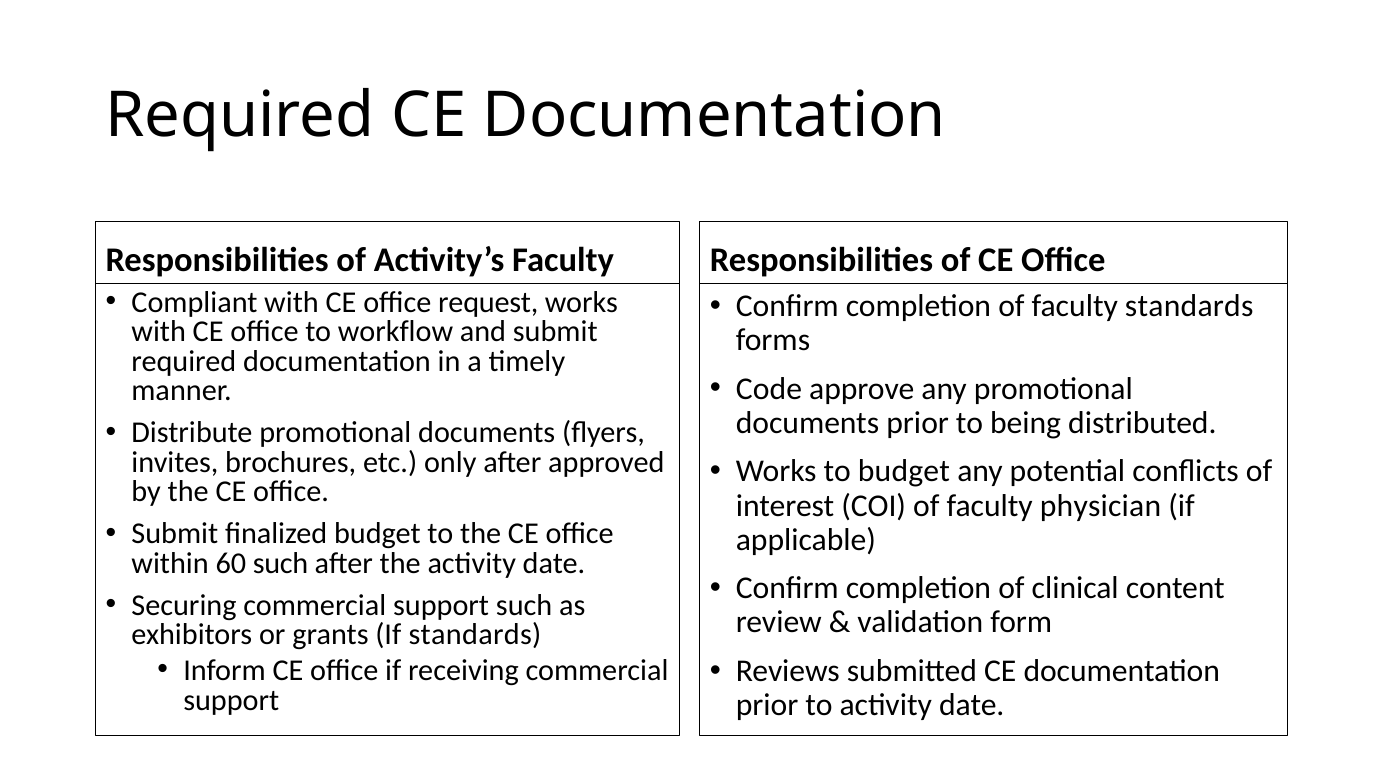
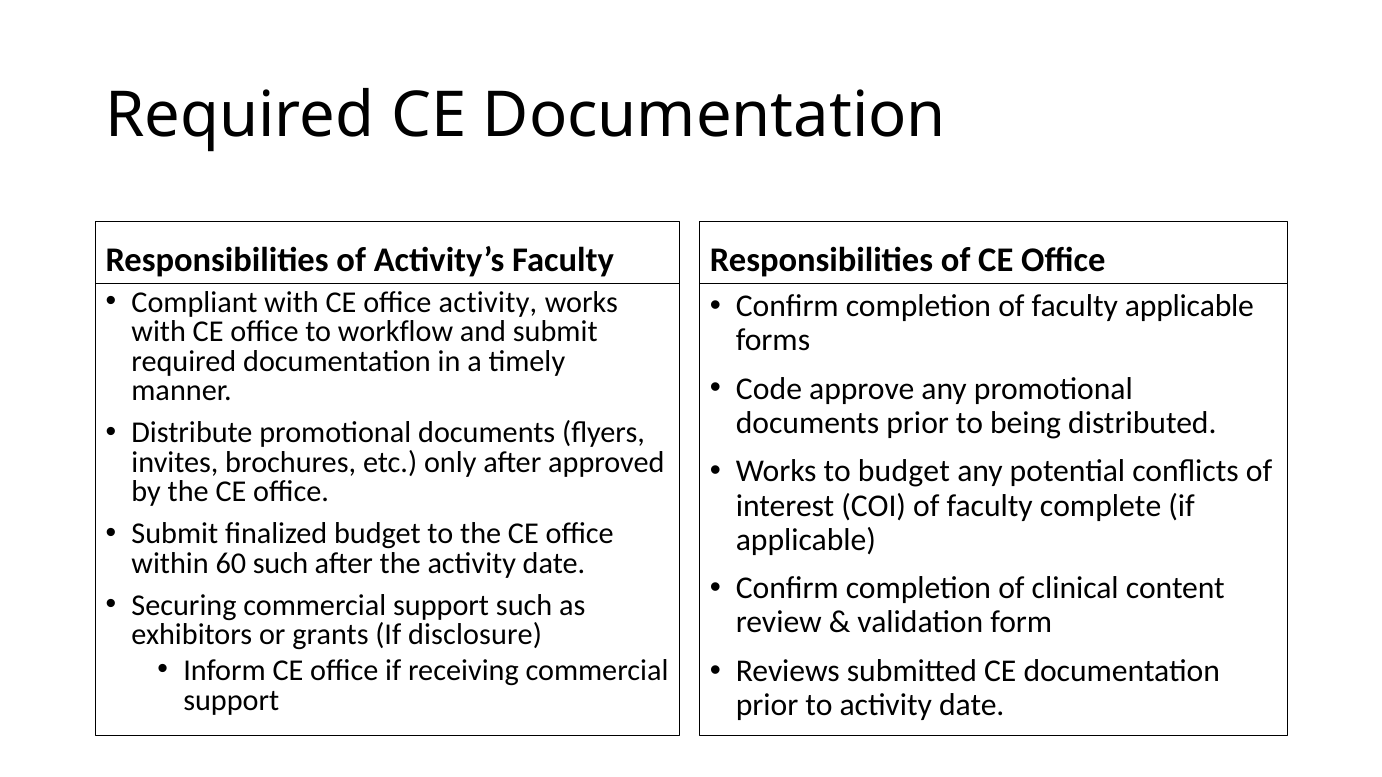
office request: request -> activity (488, 303)
faculty standards: standards -> applicable (1189, 306)
physician: physician -> complete (1101, 506)
If standards: standards -> disclosure (475, 635)
